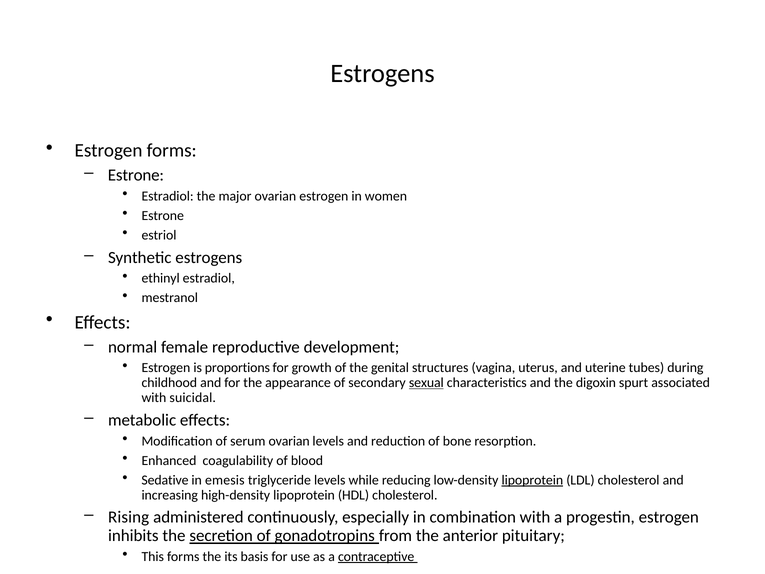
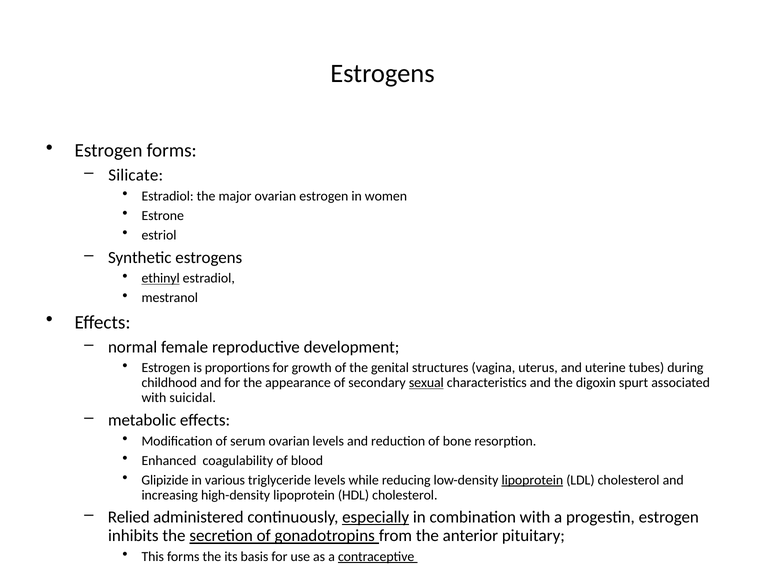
Estrone: Estrone -> Silicate (136, 175)
ethinyl underline: none -> present (161, 278)
Sedative: Sedative -> Glipizide (165, 480)
emesis: emesis -> various (225, 480)
Rising: Rising -> Relied (129, 517)
especially underline: none -> present (376, 517)
